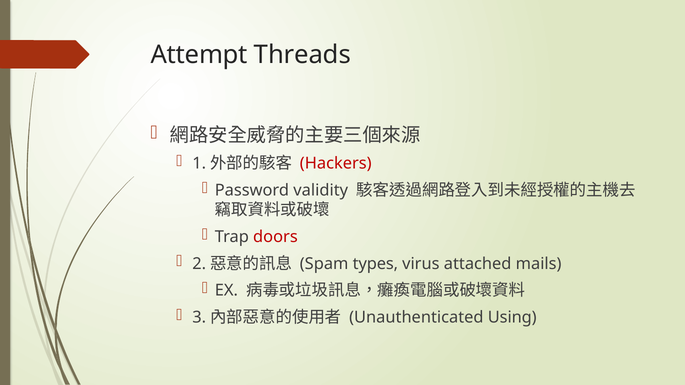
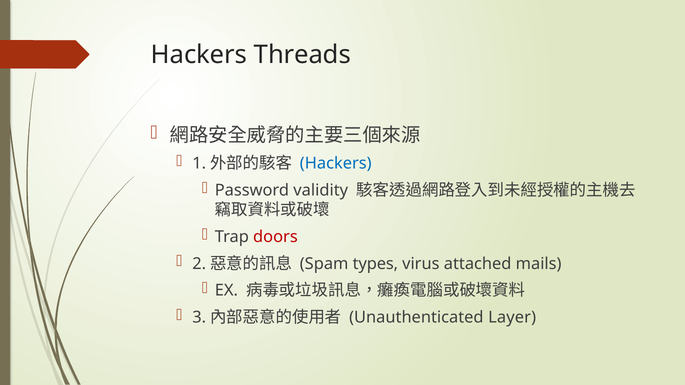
Attempt: Attempt -> Hackers (199, 55)
Hackers colour: red -> blue (336, 164)
Using: Using -> Layer (512, 317)
